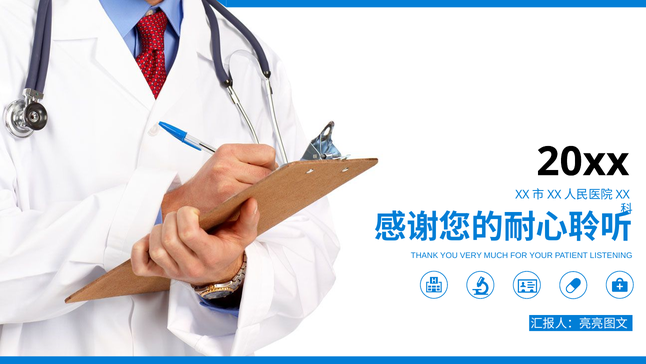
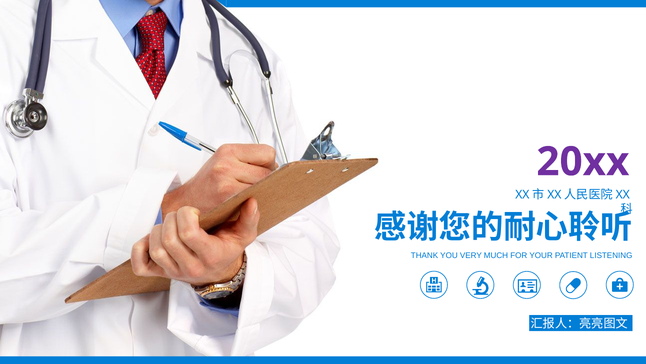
20xx colour: black -> purple (583, 162)
